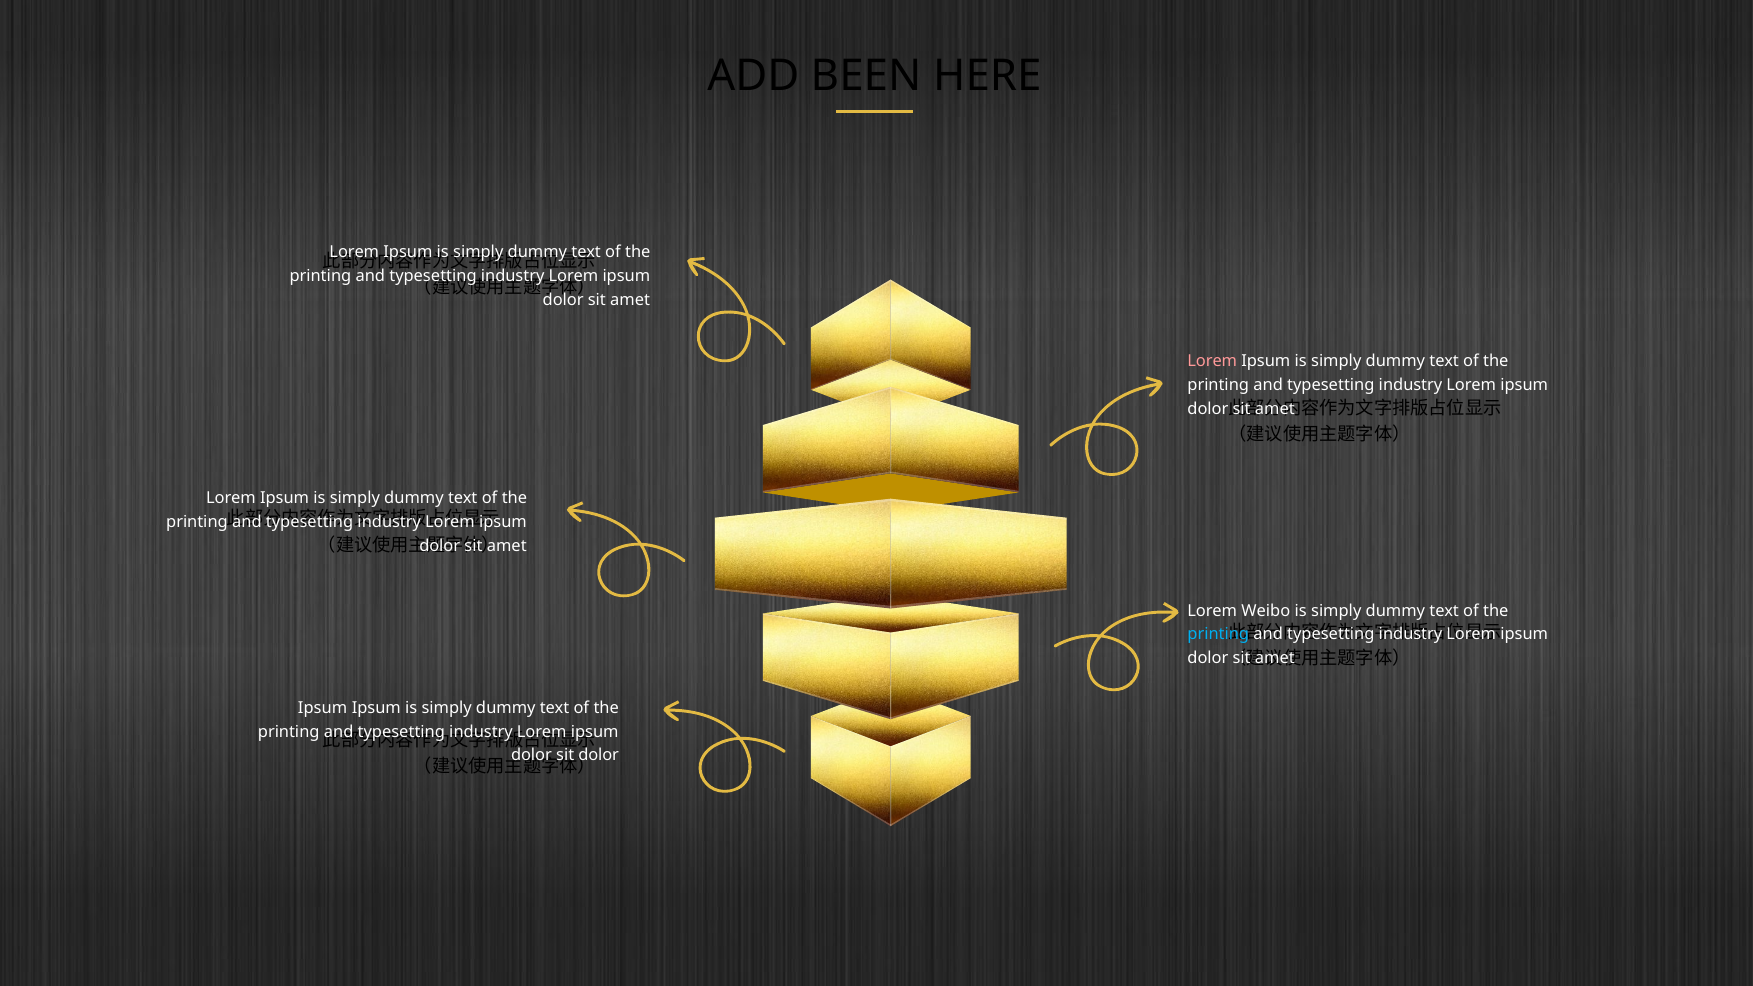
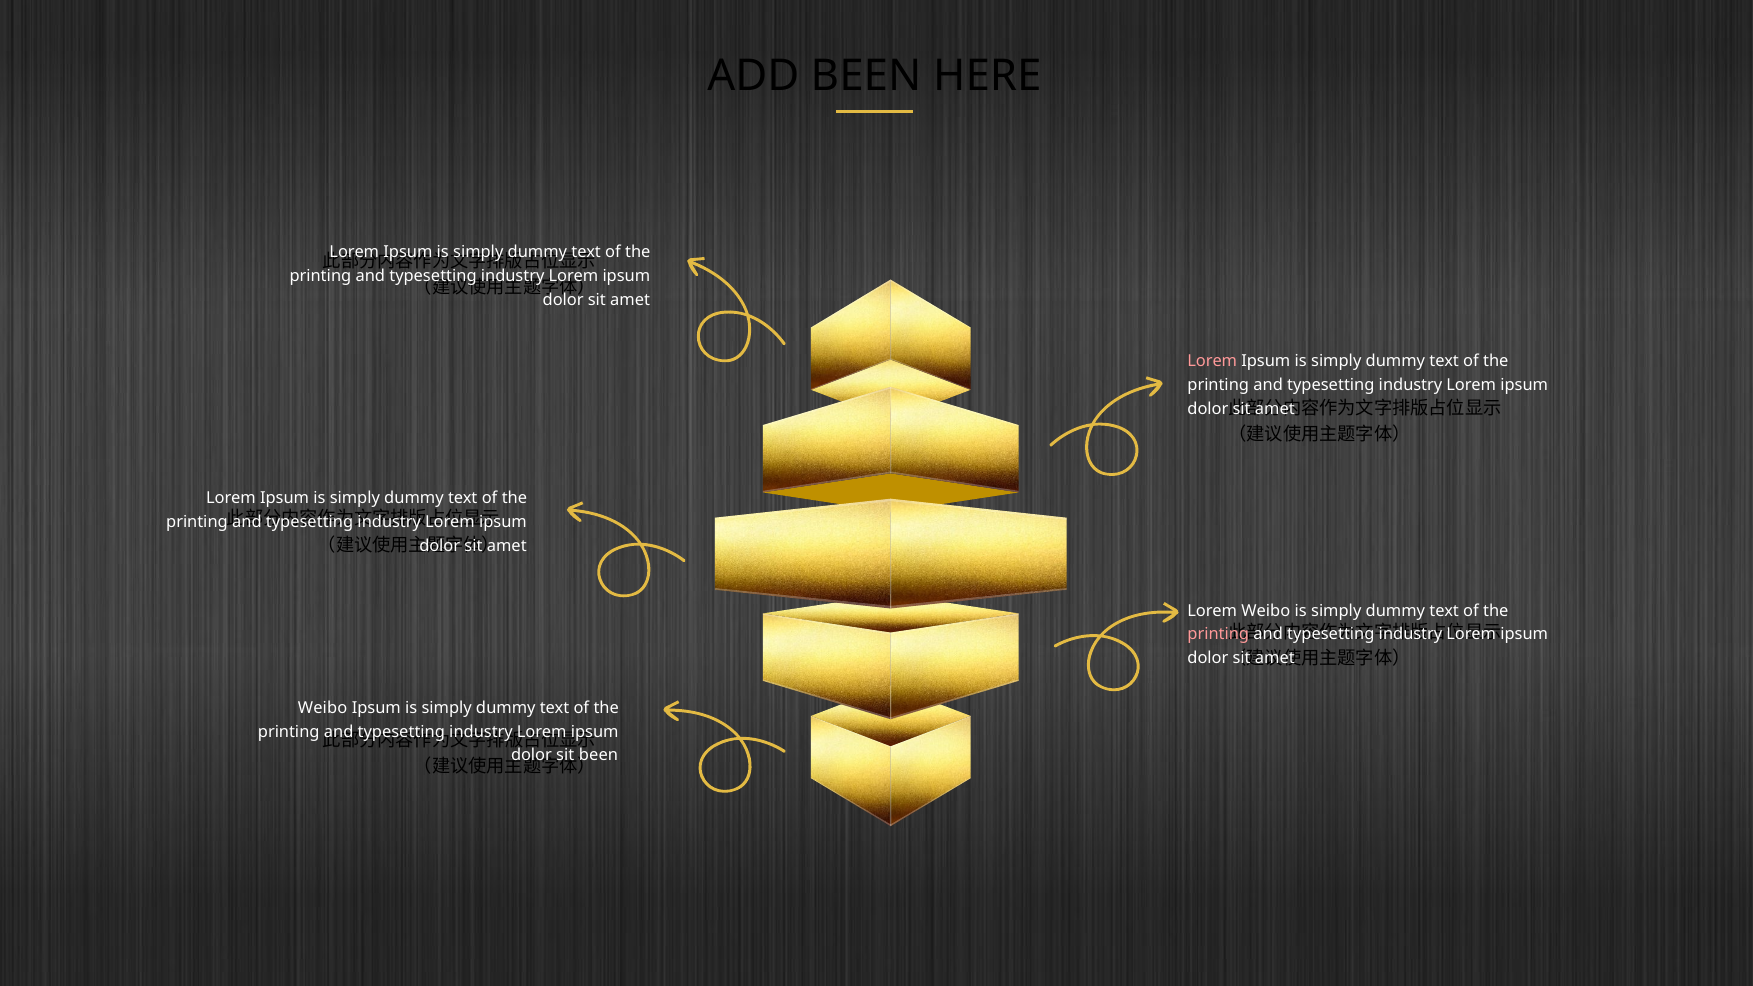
printing colour: light blue -> pink (1218, 635)
Ipsum: Ipsum -> Weibo (323, 708)
dolor: dolor -> been (598, 756)
